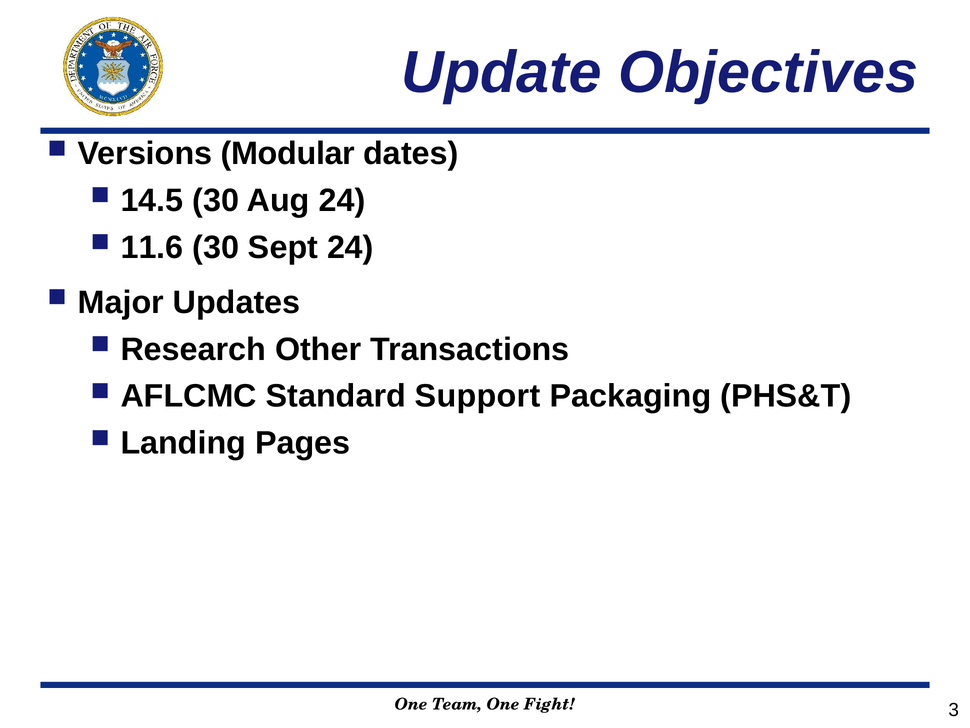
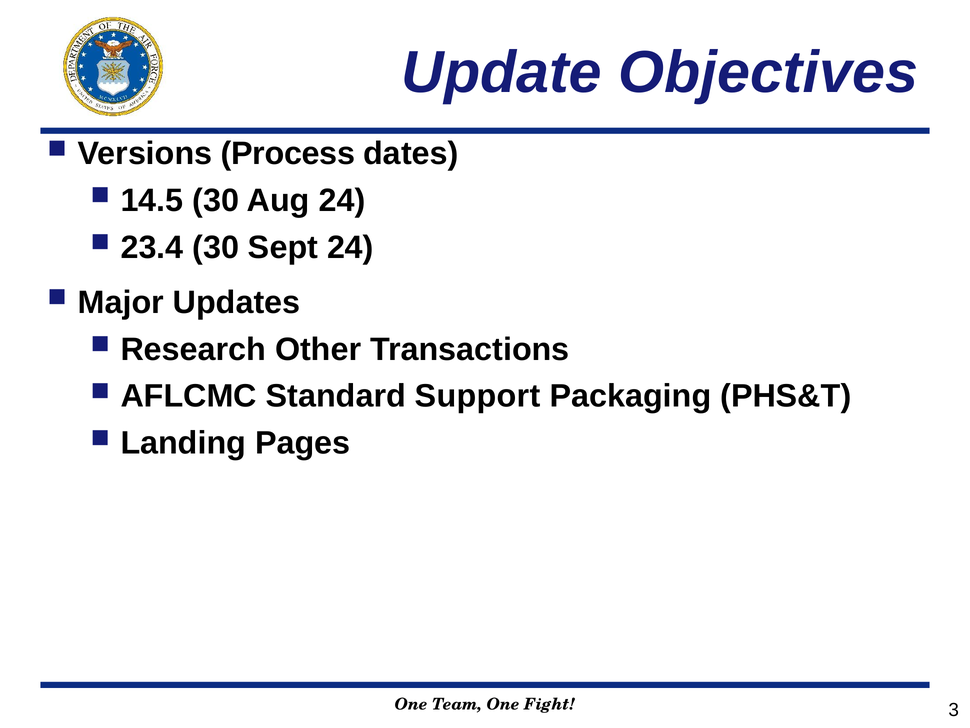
Modular: Modular -> Process (288, 153)
11.6: 11.6 -> 23.4 (152, 247)
